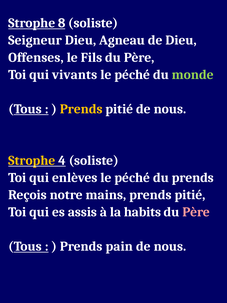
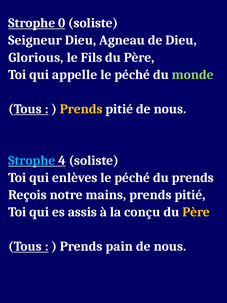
8: 8 -> 0 (62, 23)
Offenses: Offenses -> Glorious (36, 57)
vivants: vivants -> appelle (75, 74)
Strophe colour: yellow -> light blue (32, 160)
habits: habits -> conçu (142, 212)
Père colour: pink -> yellow (196, 212)
